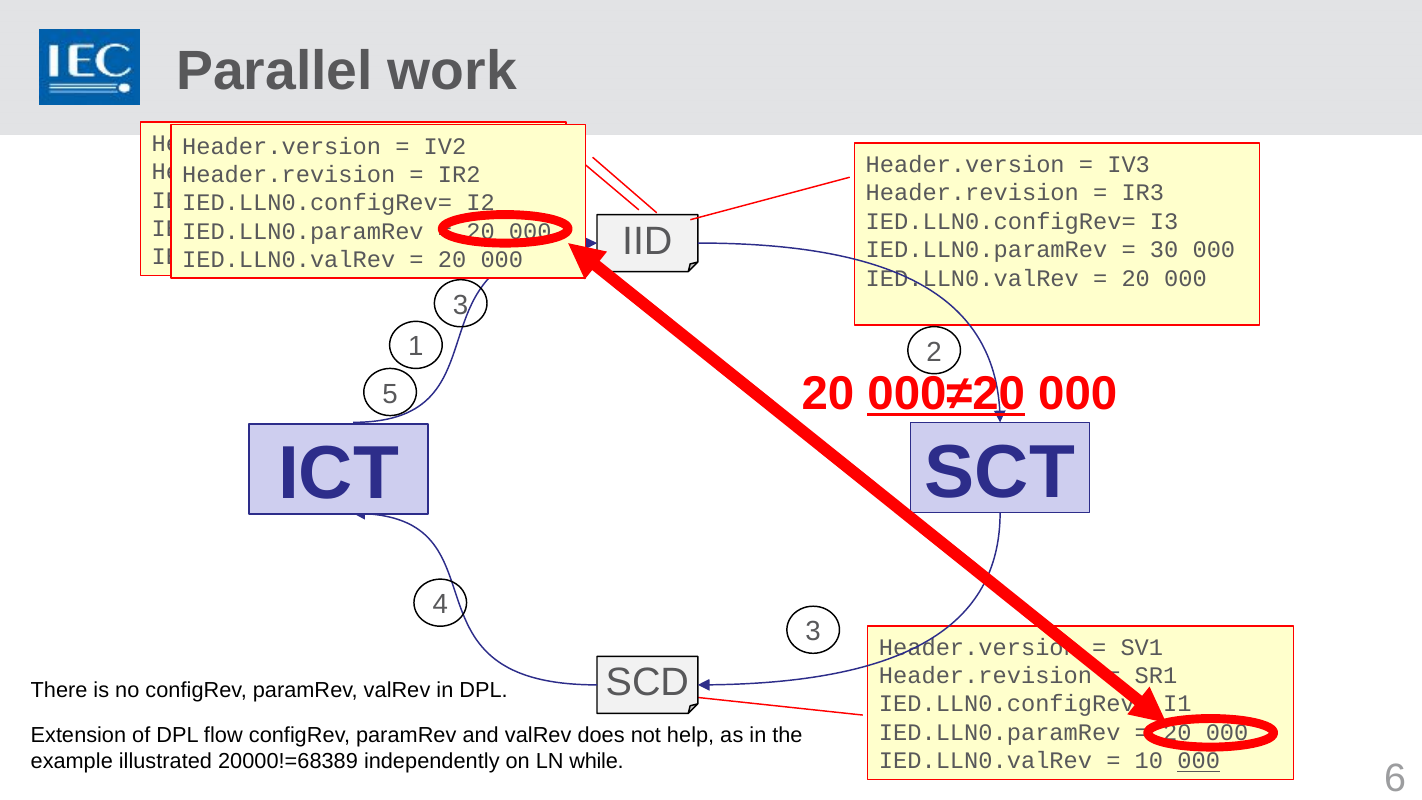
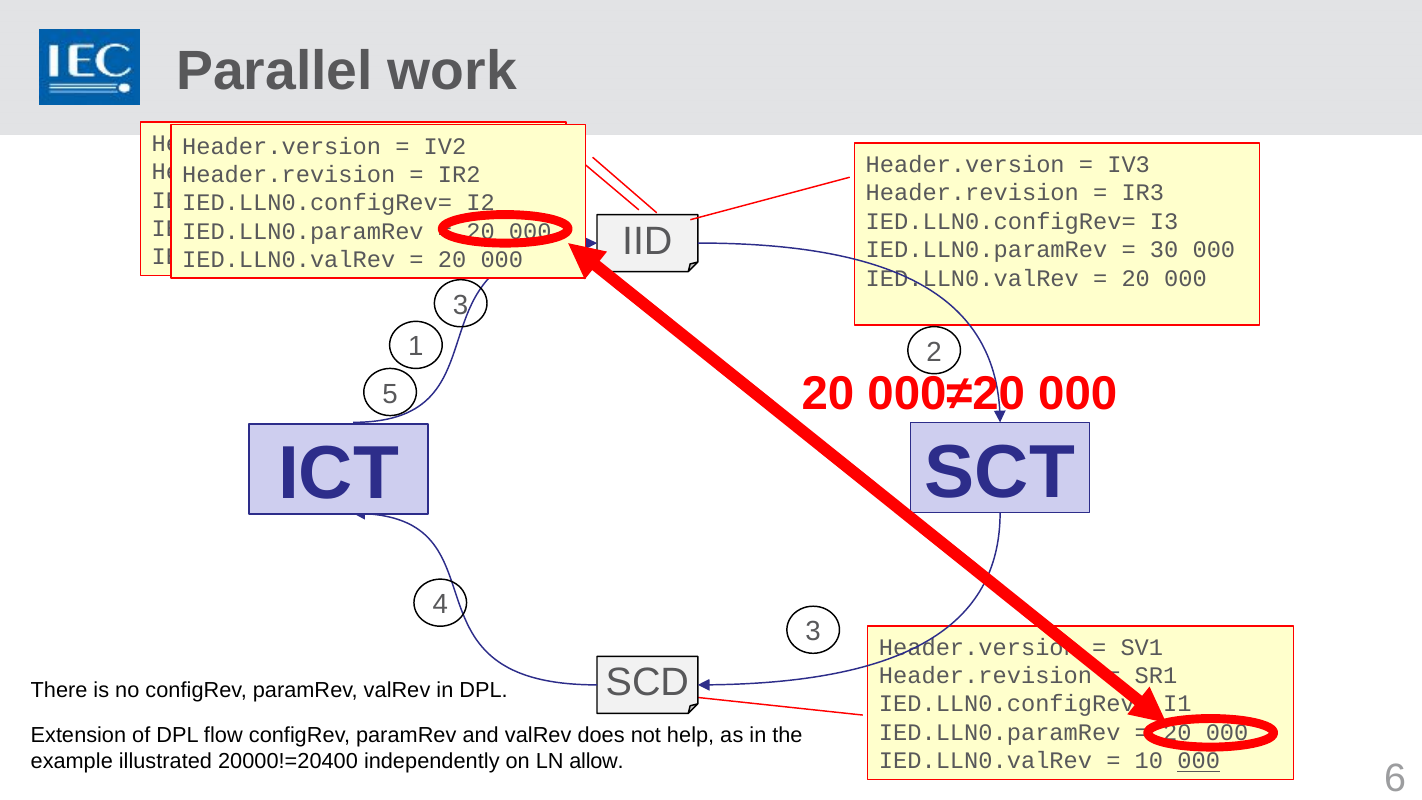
000≠20 underline: present -> none (946, 394)
20000!=68389: 20000!=68389 -> 20000!=20400 (288, 761)
while: while -> allow (597, 761)
